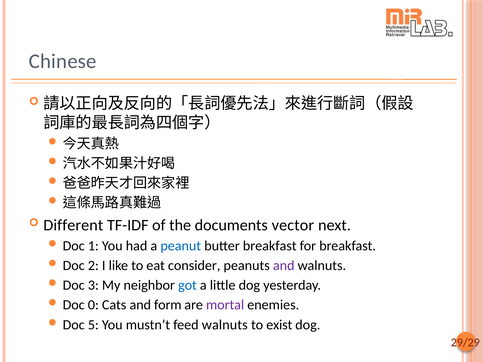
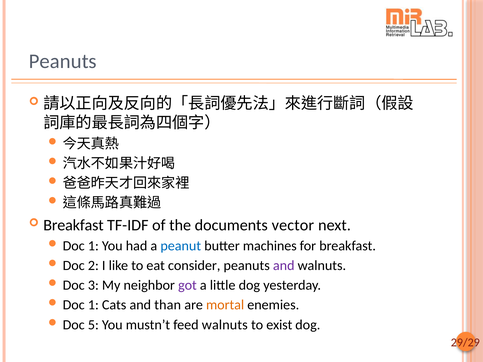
Chinese: Chinese -> Peanuts (63, 61)
Different: Different -> Breakfast (73, 225)
butter breakfast: breakfast -> machines (270, 246)
got colour: blue -> purple (187, 285)
0: 0 -> 1 (93, 305)
form: form -> than (168, 305)
mortal colour: purple -> orange (225, 305)
